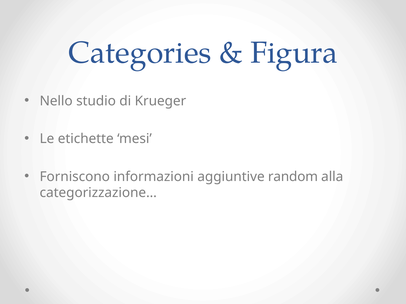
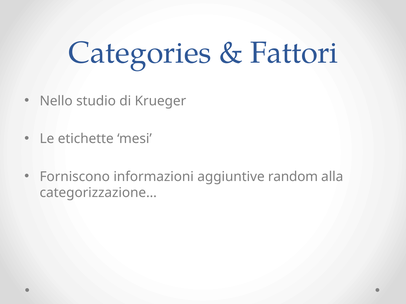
Figura: Figura -> Fattori (294, 53)
